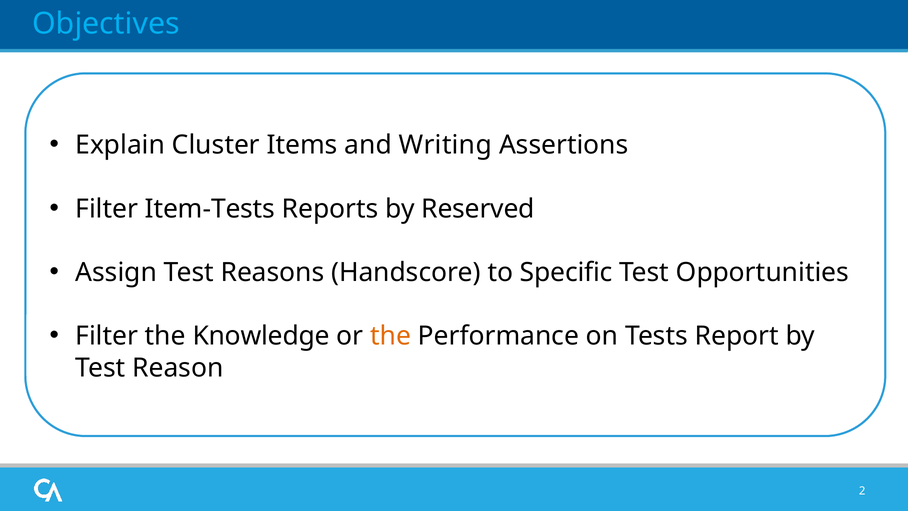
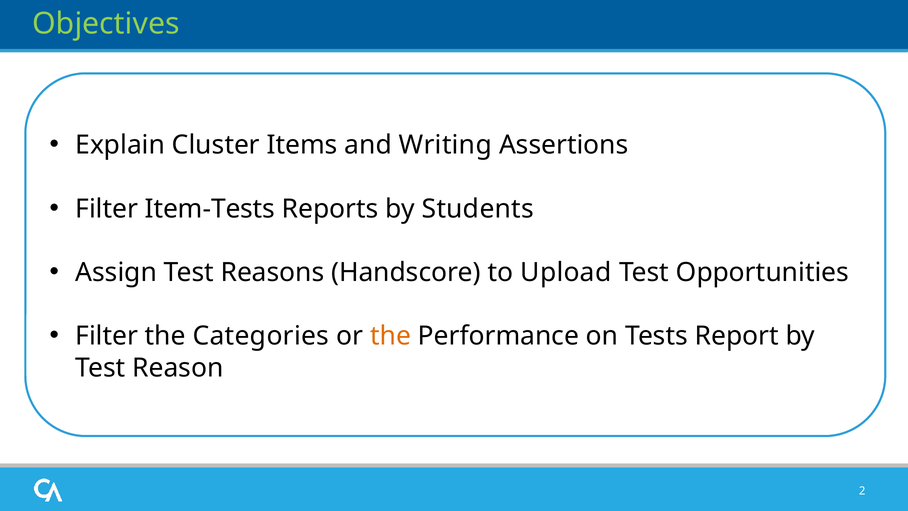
Objectives colour: light blue -> light green (106, 24)
Reserved: Reserved -> Students (478, 209)
Specific: Specific -> Upload (566, 272)
Knowledge: Knowledge -> Categories (261, 336)
